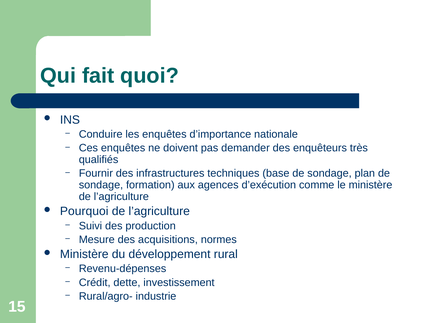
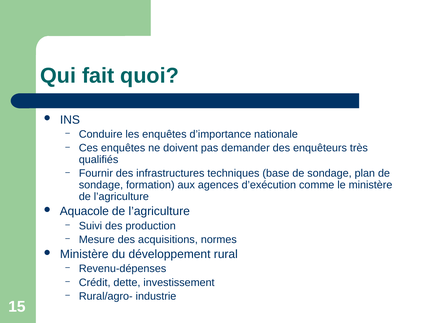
Pourquoi: Pourquoi -> Aquacole (84, 212)
